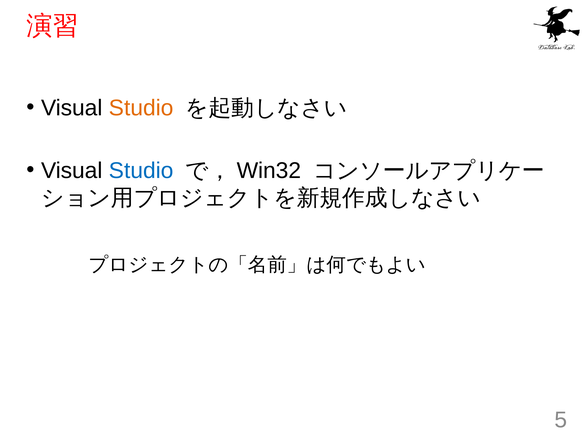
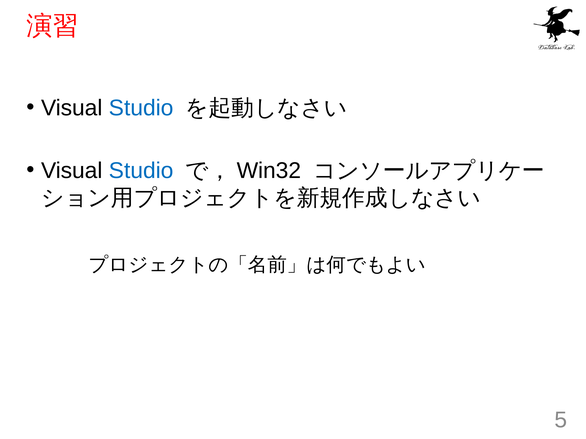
Studio colour: orange -> blue (141, 108)
